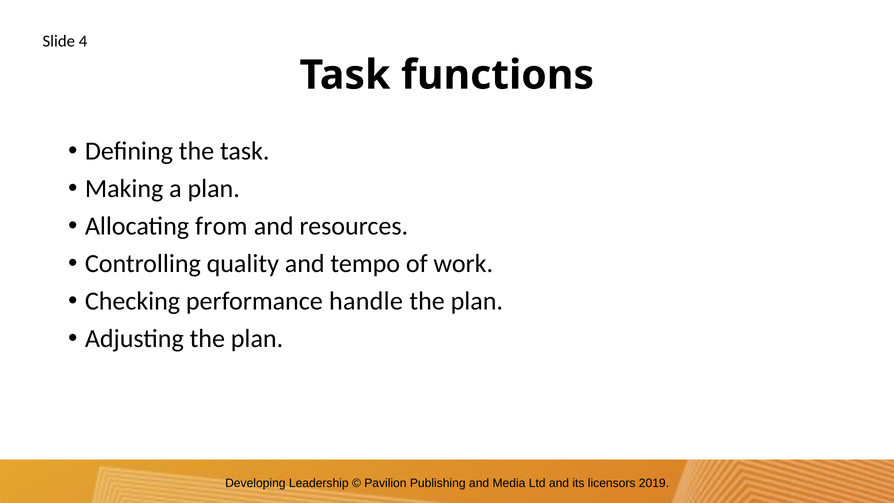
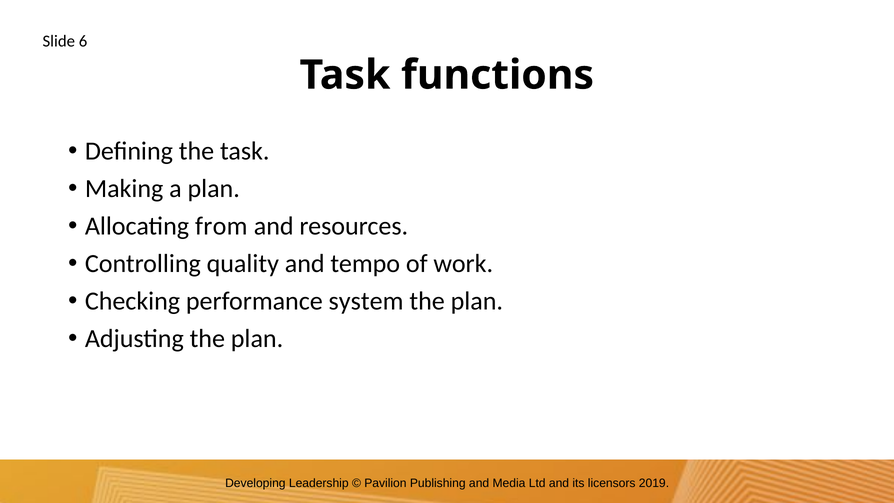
4: 4 -> 6 (83, 41)
handle: handle -> system (366, 301)
